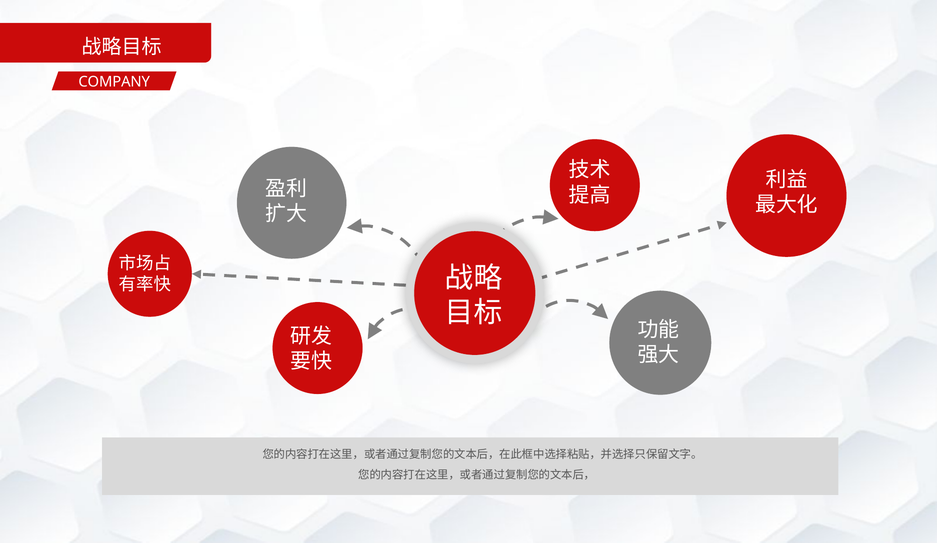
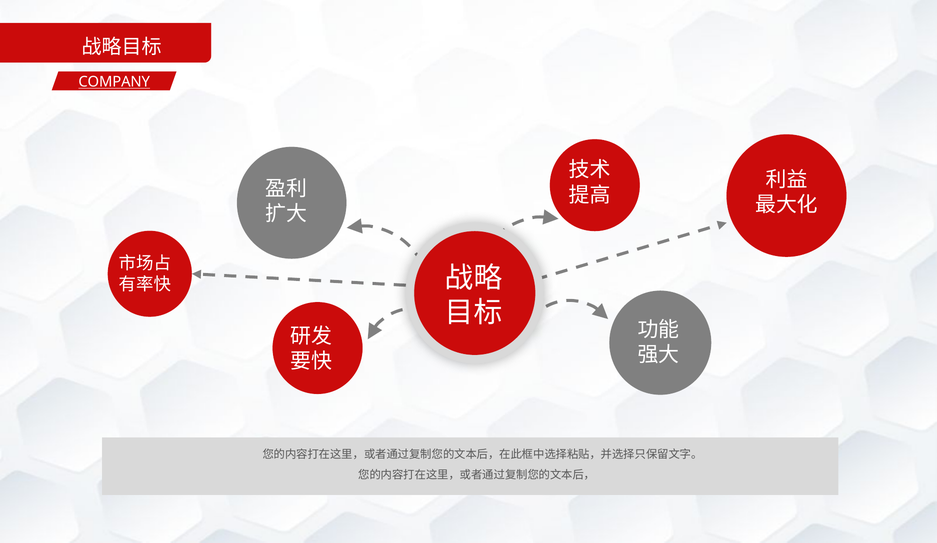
COMPANY underline: none -> present (114, 82)
